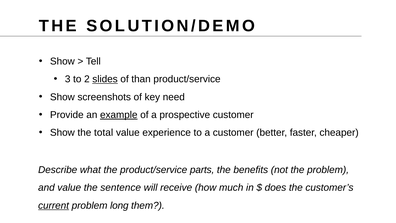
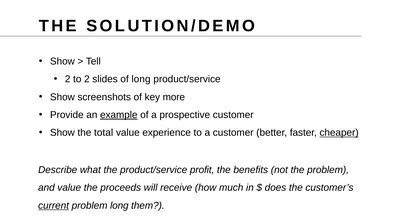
3: 3 -> 2 (68, 79)
slides underline: present -> none (105, 79)
of than: than -> long (141, 79)
need: need -> more (174, 97)
cheaper underline: none -> present (339, 133)
parts: parts -> profit (202, 170)
sentence: sentence -> proceeds (121, 187)
